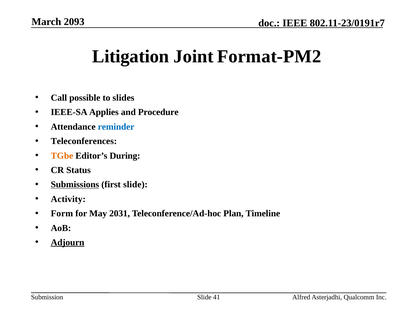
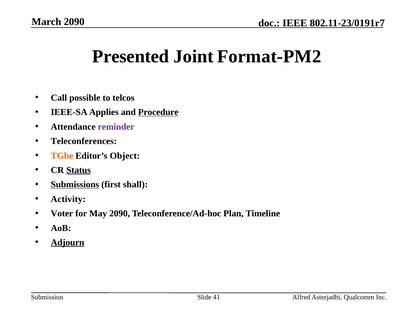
March 2093: 2093 -> 2090 (74, 22)
Litigation: Litigation -> Presented (131, 56)
slides: slides -> telcos (124, 98)
Procedure underline: none -> present (158, 112)
reminder colour: blue -> purple (116, 127)
During: During -> Object (125, 156)
Status underline: none -> present (79, 170)
first slide: slide -> shall (135, 185)
Form: Form -> Voter (62, 214)
May 2031: 2031 -> 2090 (120, 214)
